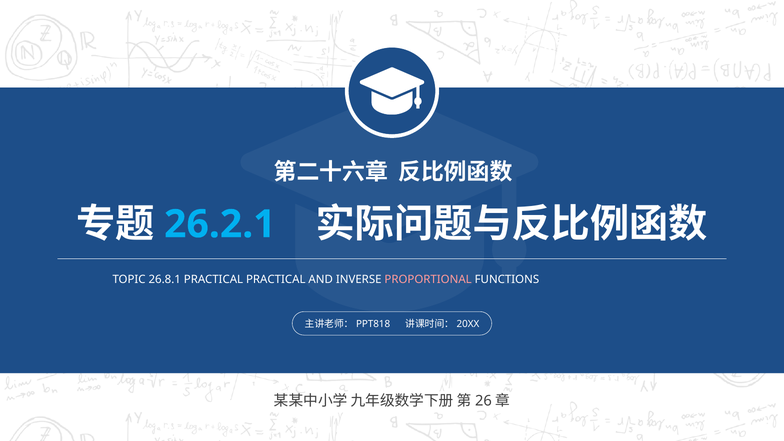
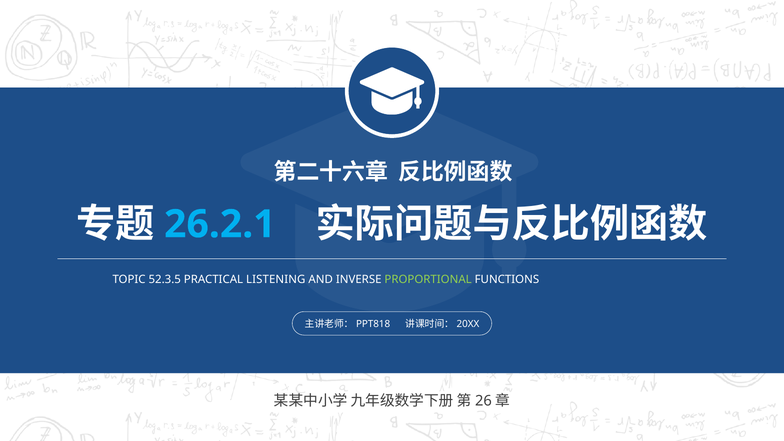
26.8.1: 26.8.1 -> 52.3.5 (165, 280)
PRACTICAL PRACTICAL: PRACTICAL -> LISTENING (276, 280)
PROPORTIONAL colour: pink -> light green (428, 280)
